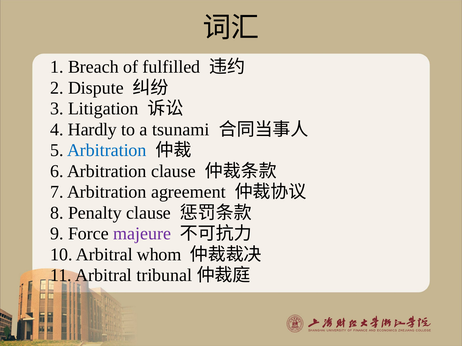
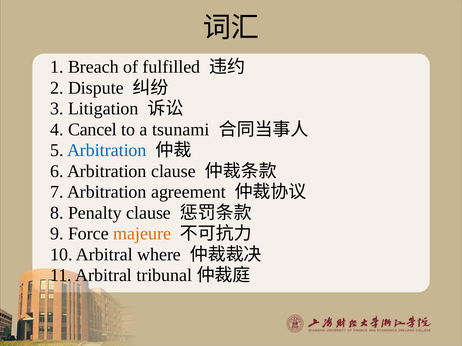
Hardly: Hardly -> Cancel (92, 130)
majeure colour: purple -> orange (142, 234)
whom: whom -> where (159, 255)
